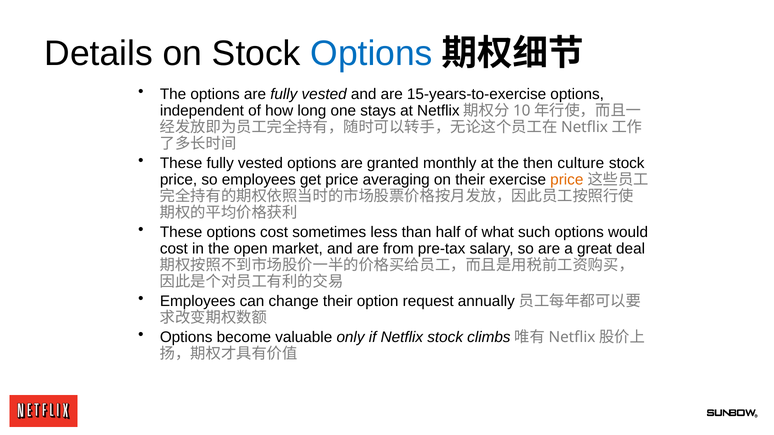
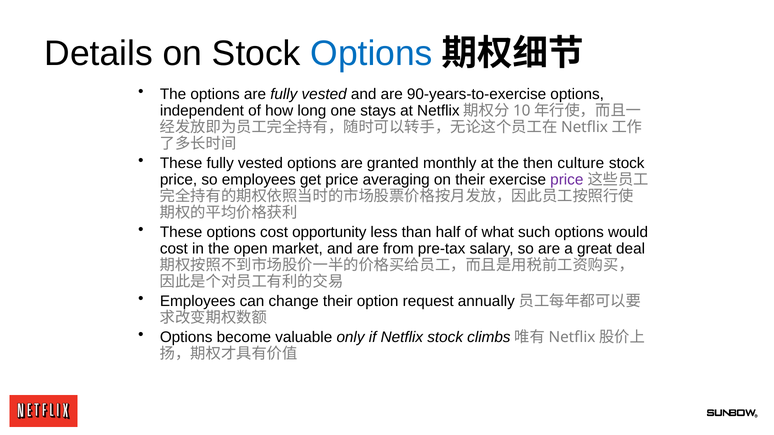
15-years-to-exercise: 15-years-to-exercise -> 90-years-to-exercise (477, 94)
price colour: orange -> purple (567, 180)
sometimes: sometimes -> opportunity (329, 232)
